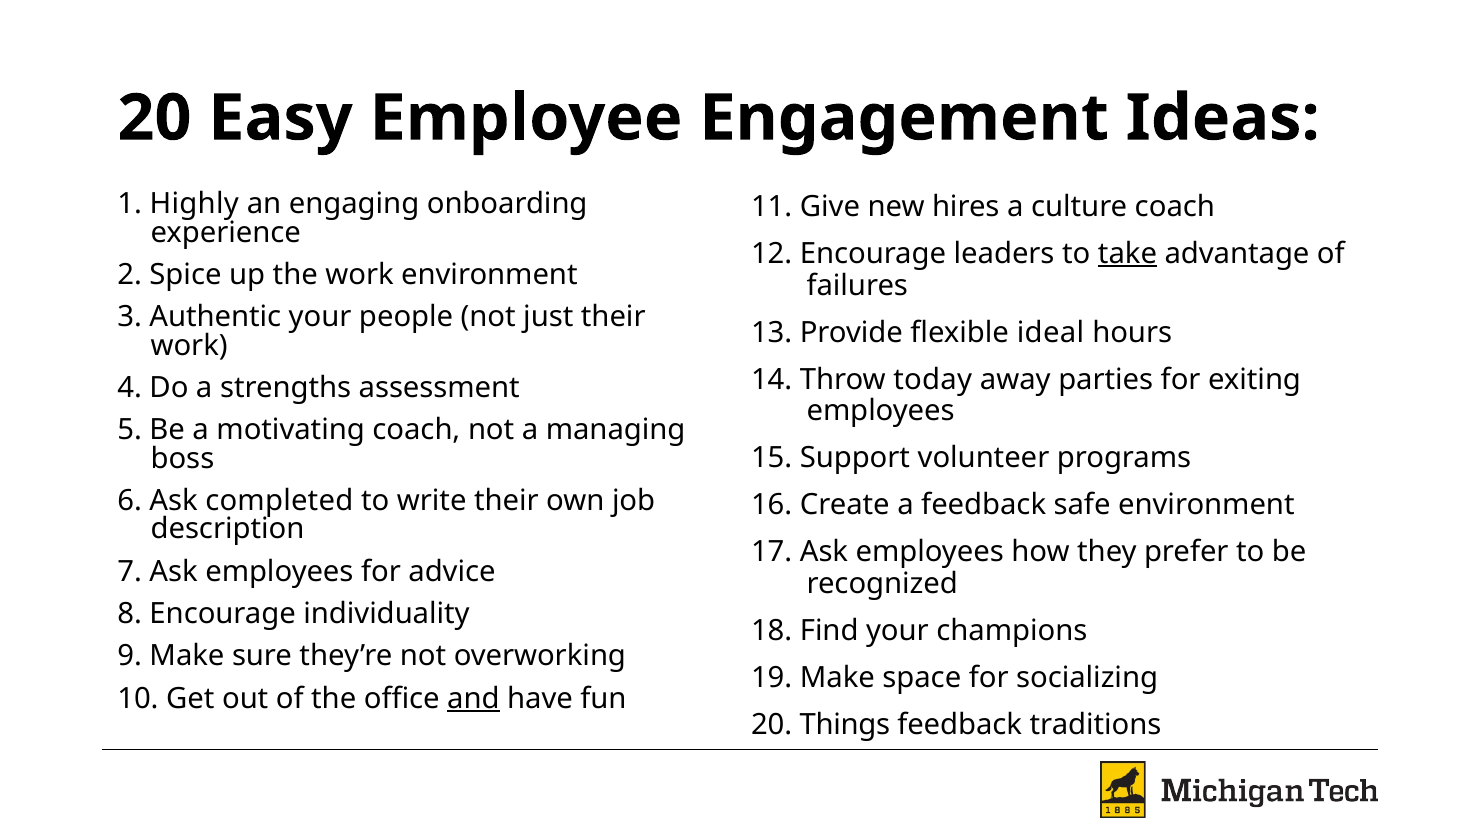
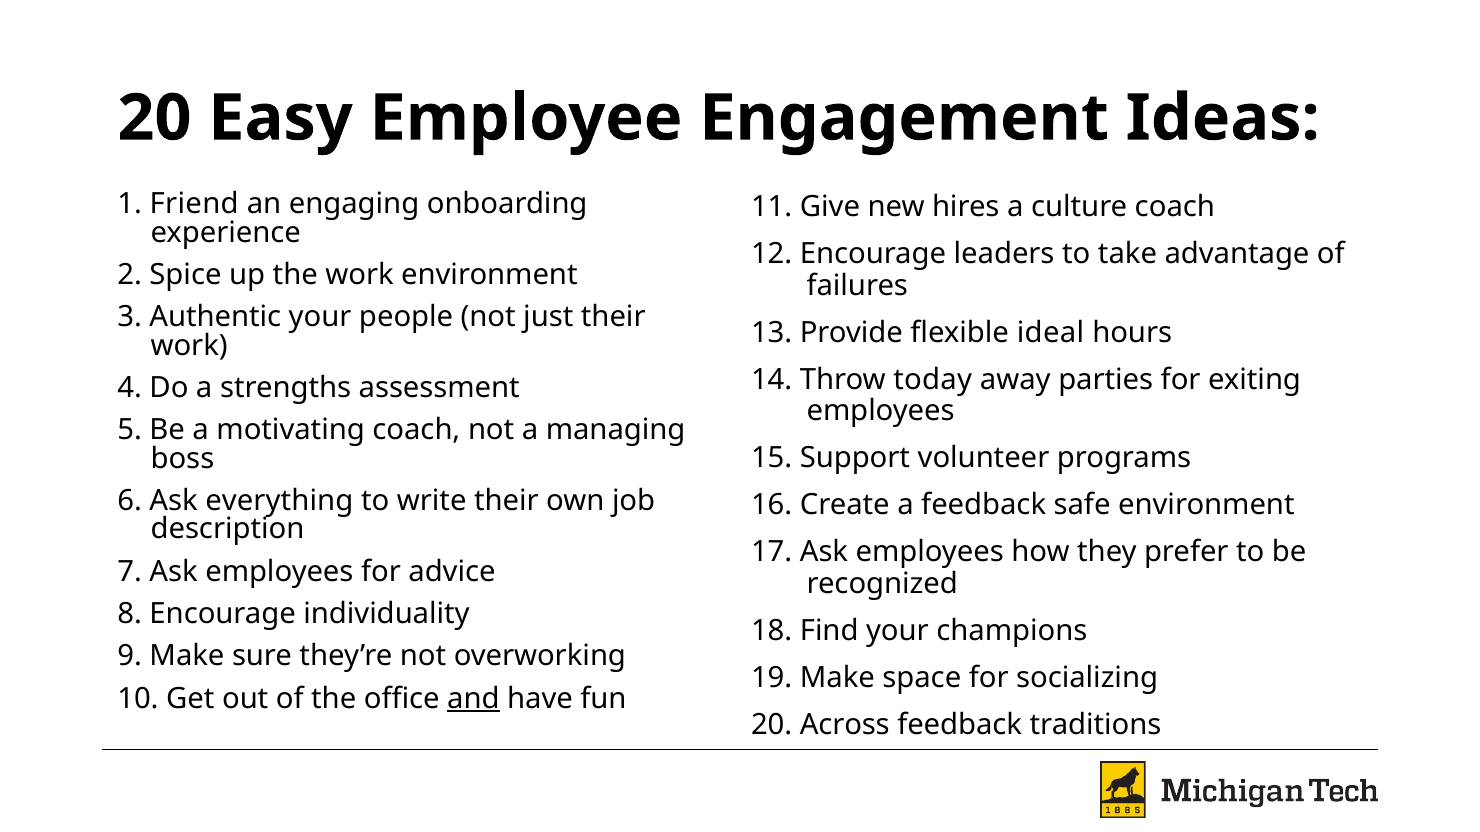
Highly: Highly -> Friend (194, 204)
take underline: present -> none (1128, 254)
completed: completed -> everything (279, 501)
Things: Things -> Across (845, 725)
